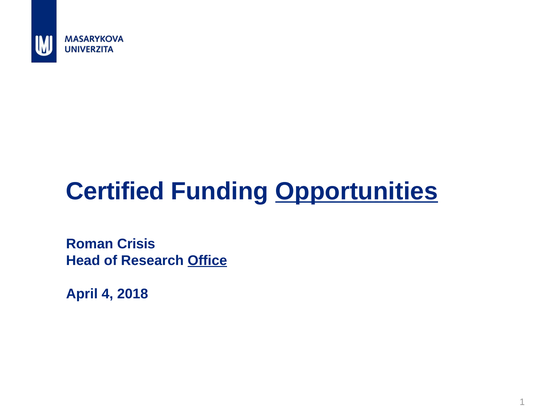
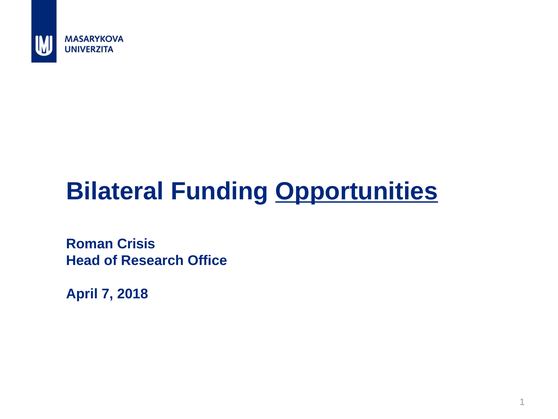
Certified: Certified -> Bilateral (115, 191)
Office underline: present -> none (207, 260)
4: 4 -> 7 (107, 294)
